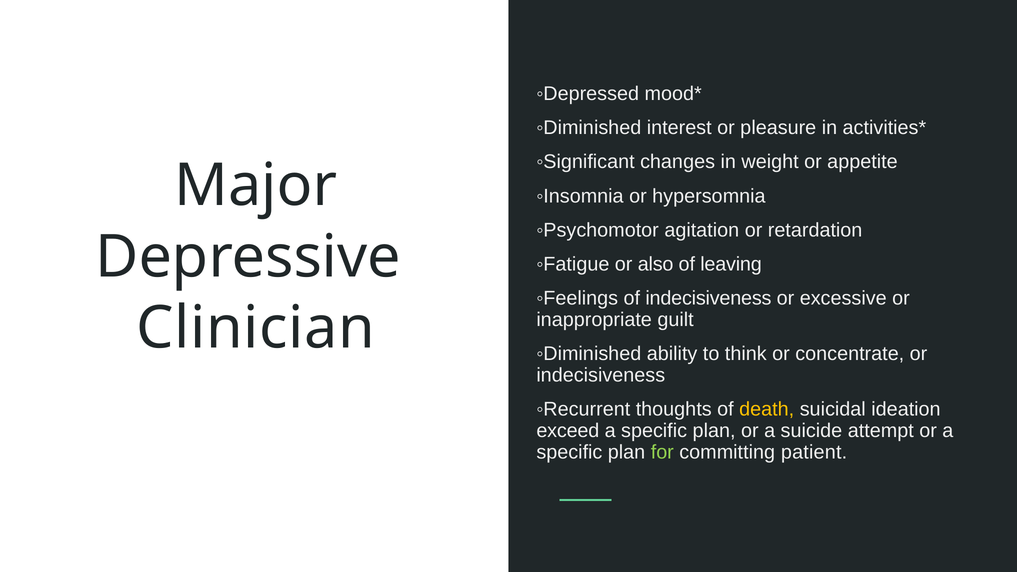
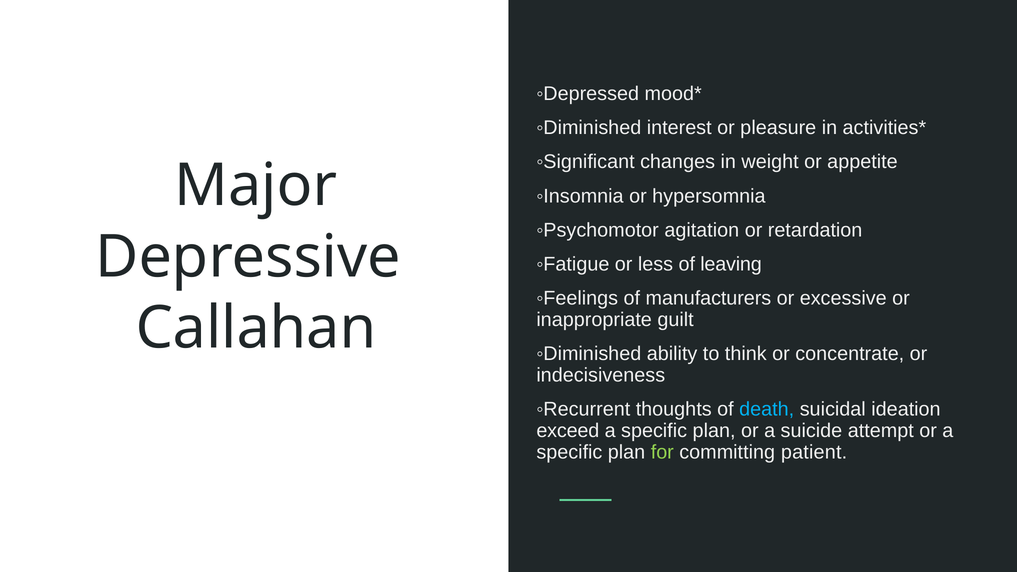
also: also -> less (656, 264)
of indecisiveness: indecisiveness -> manufacturers (708, 298)
Clinician: Clinician -> Callahan (256, 328)
death colour: yellow -> light blue (767, 409)
